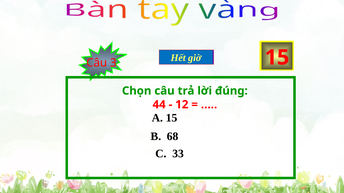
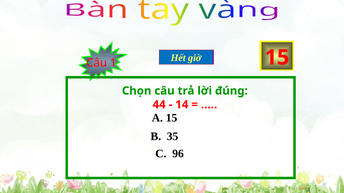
3: 3 -> 1 (113, 63)
12: 12 -> 14 (182, 105)
68: 68 -> 35 (173, 137)
33: 33 -> 96 (178, 154)
